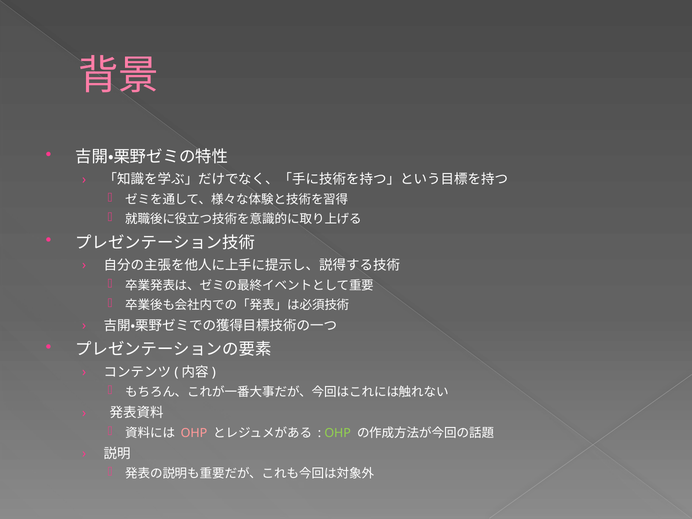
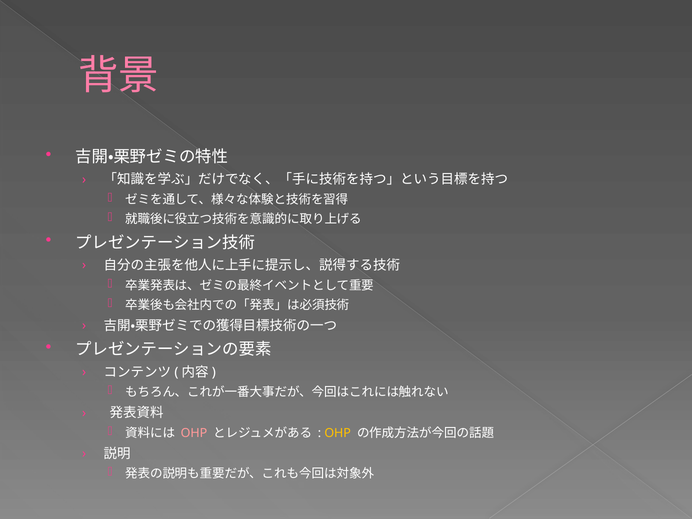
OHP colour: light green -> yellow (338, 433)
